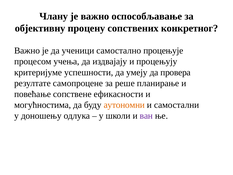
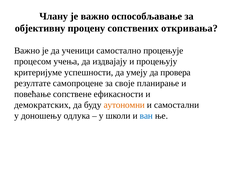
конкретног: конкретног -> oткривaњa (189, 28)
реше: реше -> своје (125, 83)
могућностима: могућностима -> демократских (43, 105)
ван colour: purple -> blue (146, 116)
